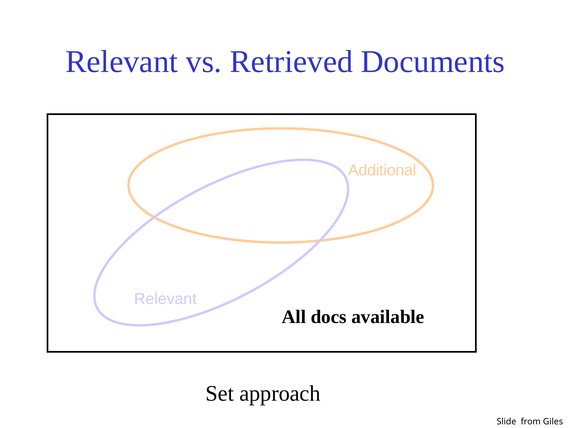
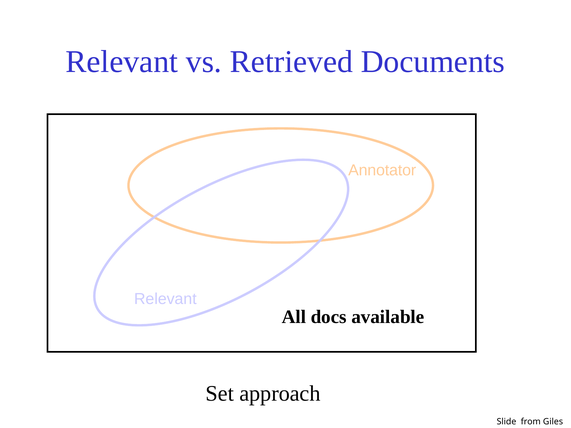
Additional: Additional -> Annotator (382, 170)
